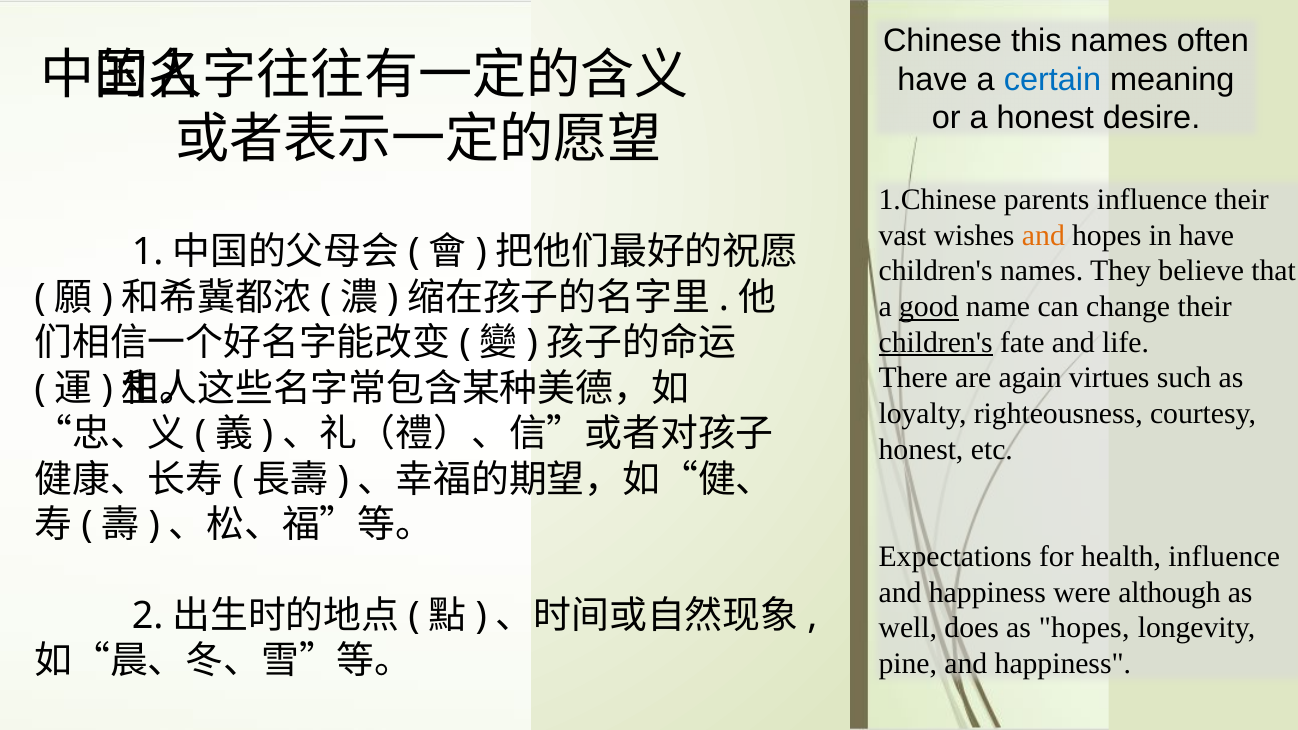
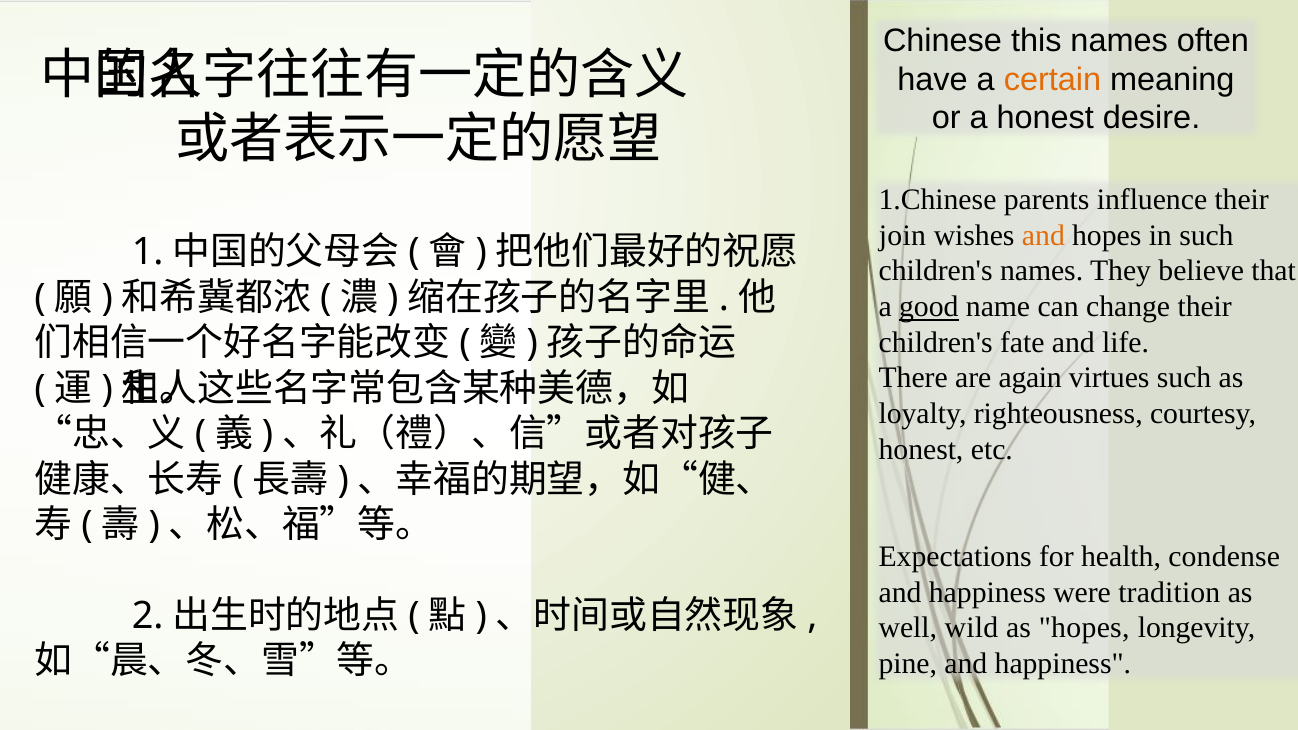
certain colour: blue -> orange (1052, 79)
vast: vast -> join (902, 236)
in have: have -> such (1206, 236)
children's underline: present -> none (936, 343)
health influence: influence -> condense (1224, 557)
although: although -> tradition (1169, 592)
does: does -> wild (972, 628)
